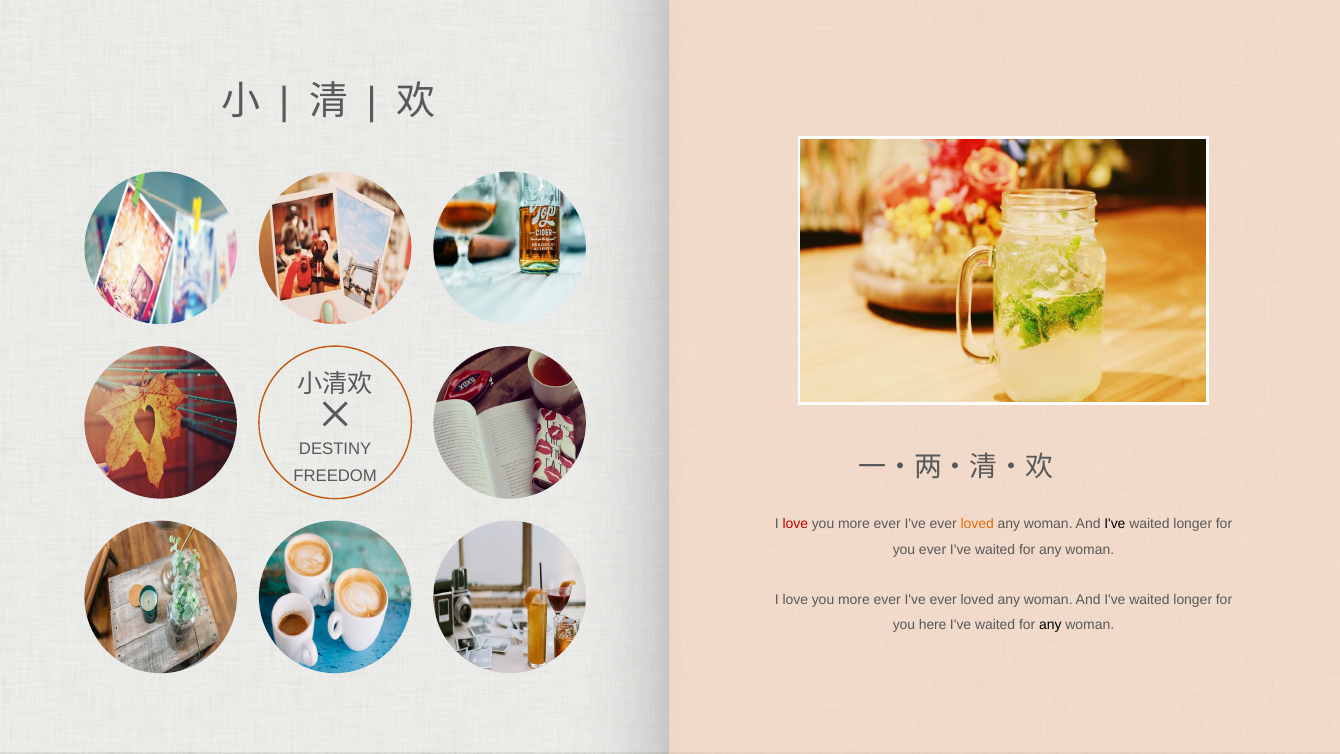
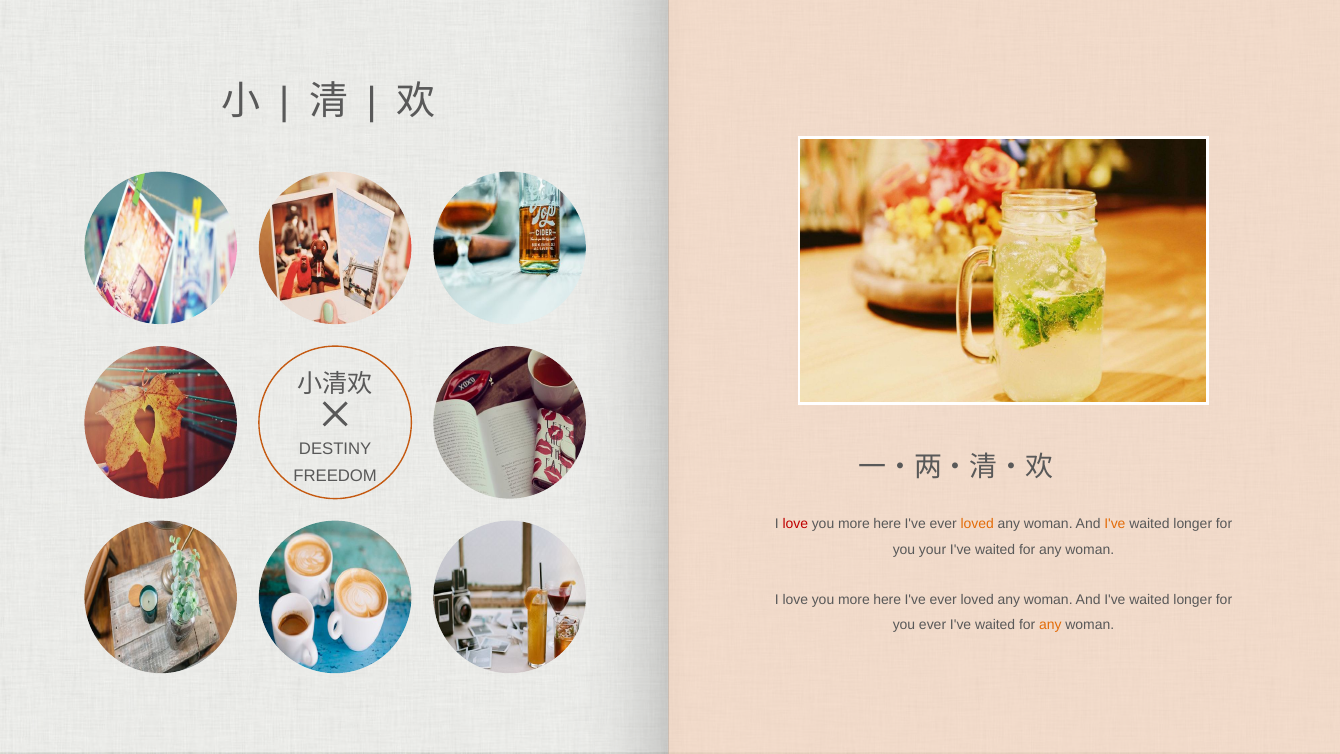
ever: ever -> here (887, 524)
I've colour: black -> orange (1115, 524)
you ever: ever -> your (933, 549)
ever: ever -> here (887, 600)
you here: here -> ever (933, 625)
any colour: black -> orange (1050, 625)
